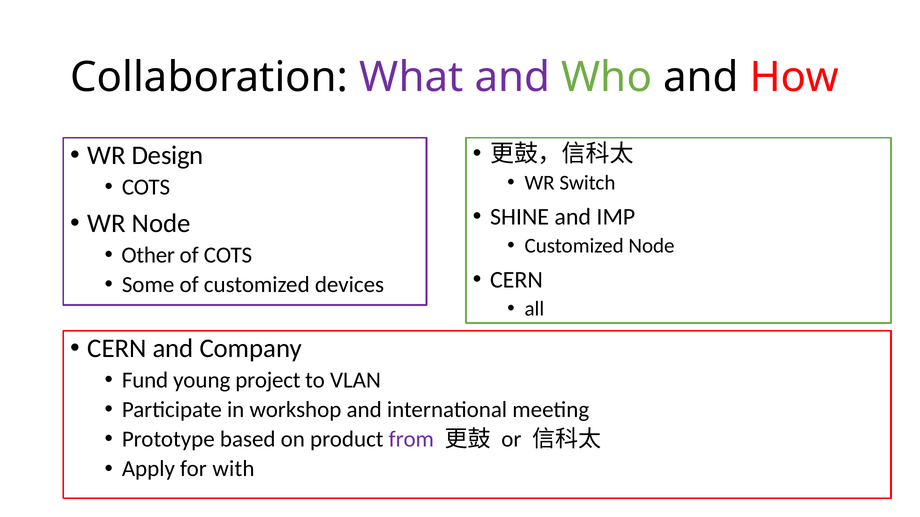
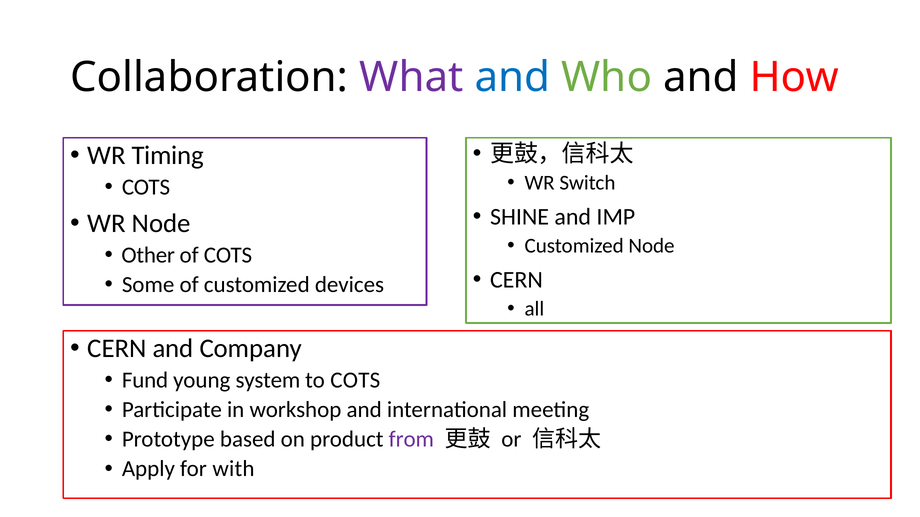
and colour: purple -> blue (512, 77)
Design: Design -> Timing (168, 156)
project: project -> system (268, 381)
to VLAN: VLAN -> COTS (355, 381)
